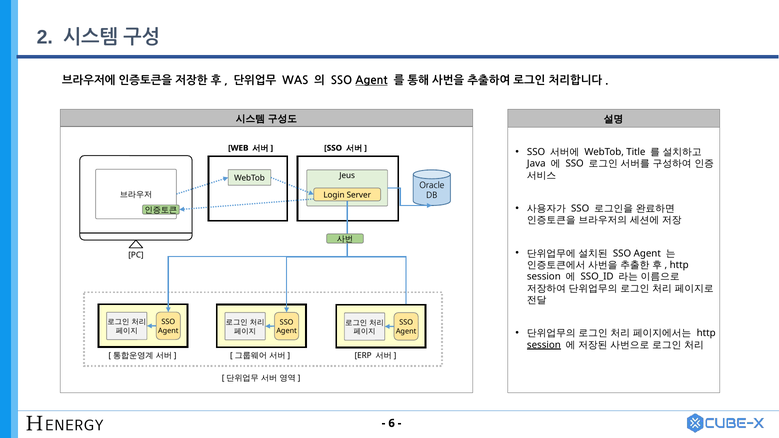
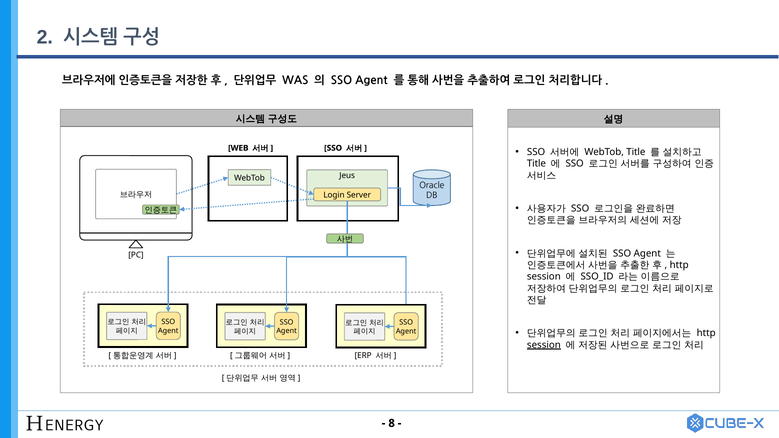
Agent underline: present -> none (371, 80)
Java: Java -> Title (536, 164)
6: 6 -> 8 (392, 423)
